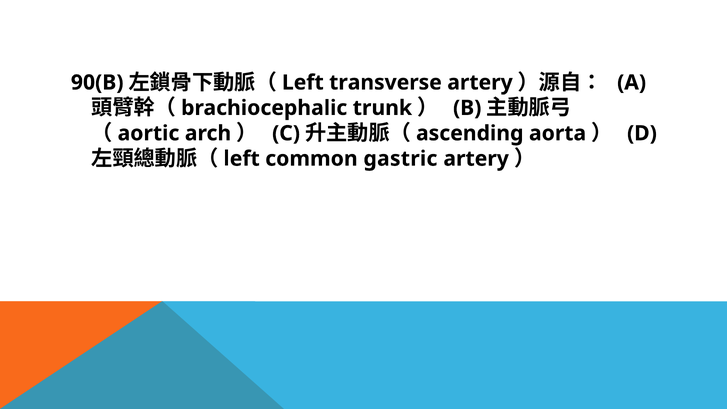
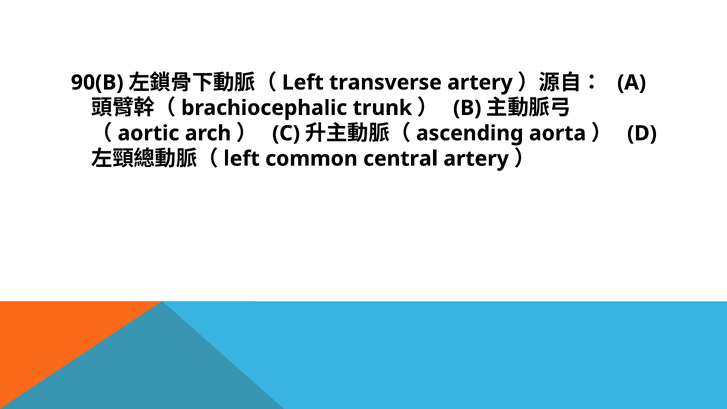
gastric: gastric -> central (401, 159)
